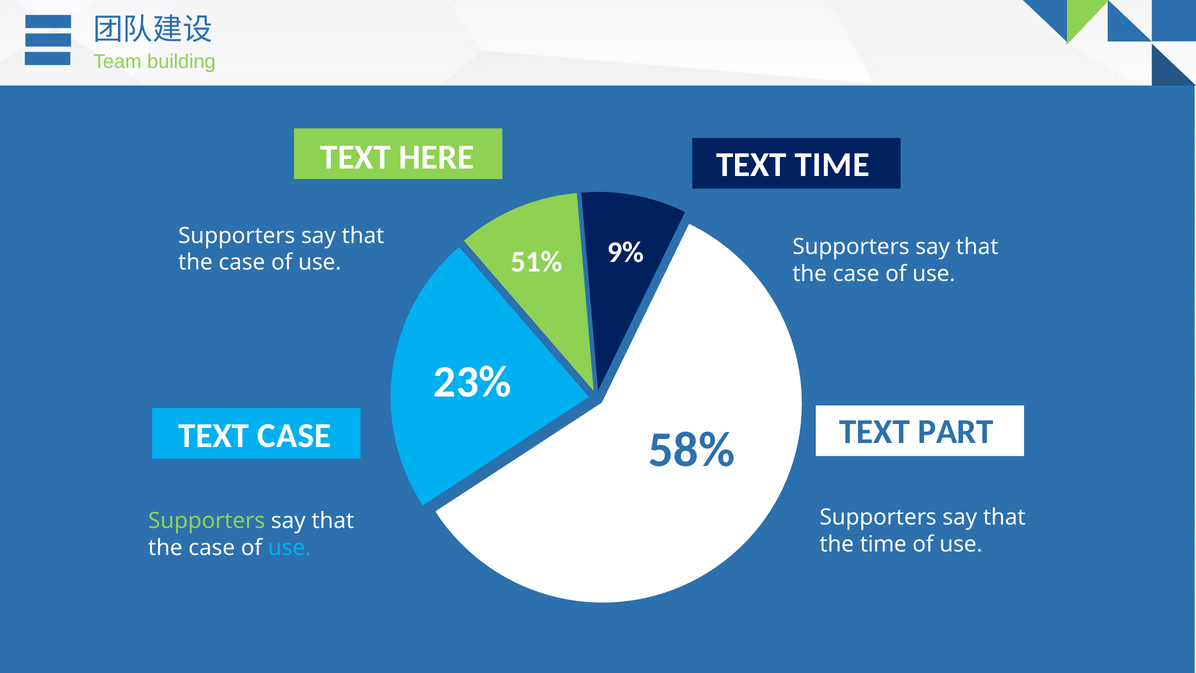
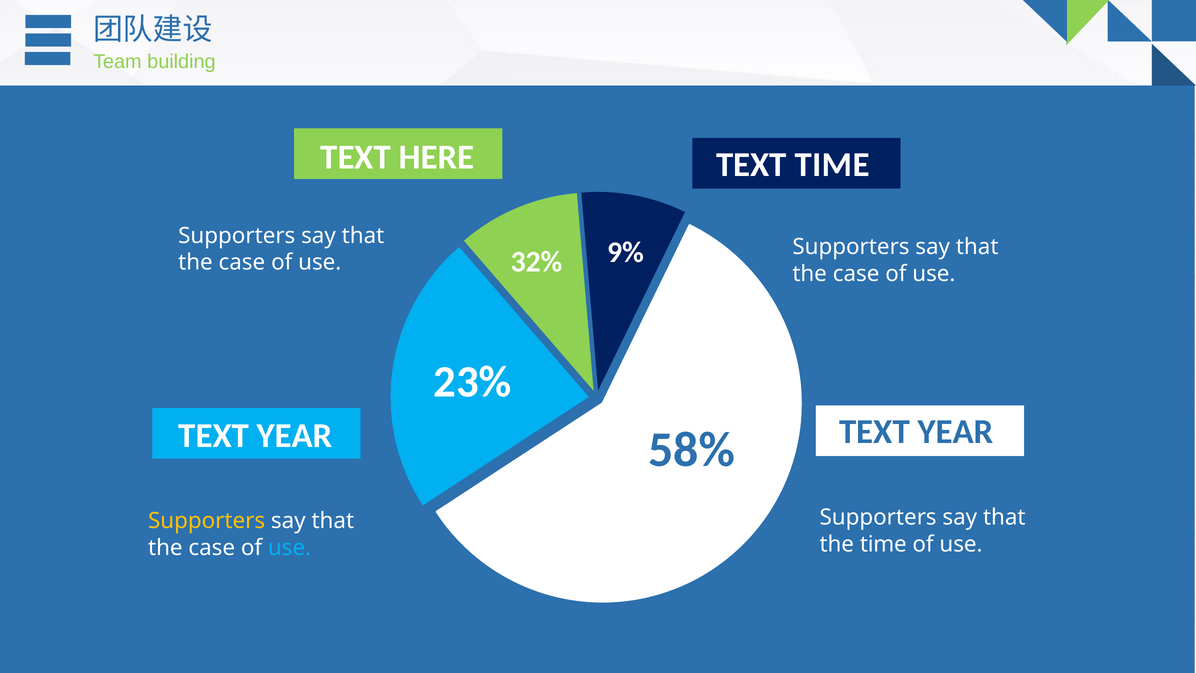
51%: 51% -> 32% (537, 262)
PART: PART -> YEAR (956, 431)
CASE: CASE -> YEAR (295, 436)
Supporters colour: light green -> yellow (207, 521)
